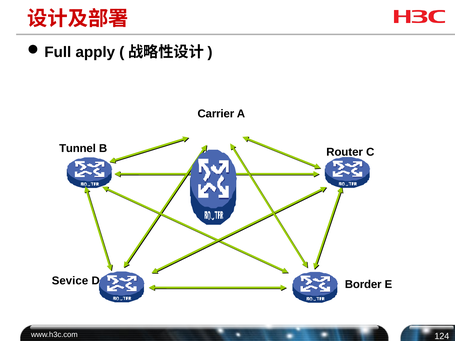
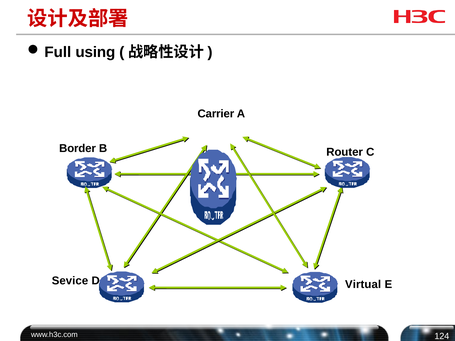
apply: apply -> using (95, 52)
Tunnel: Tunnel -> Border (78, 149)
Border: Border -> Virtual (363, 285)
